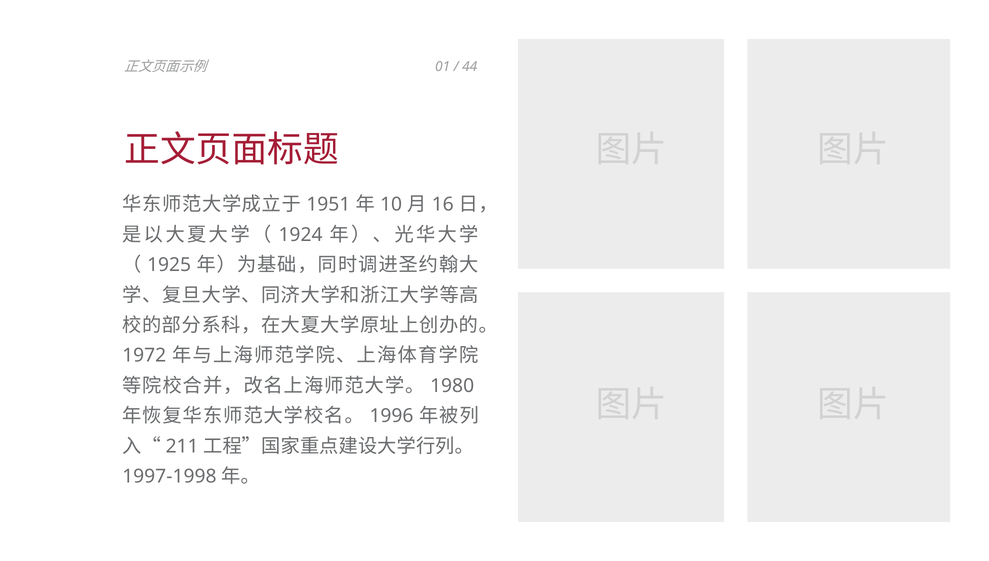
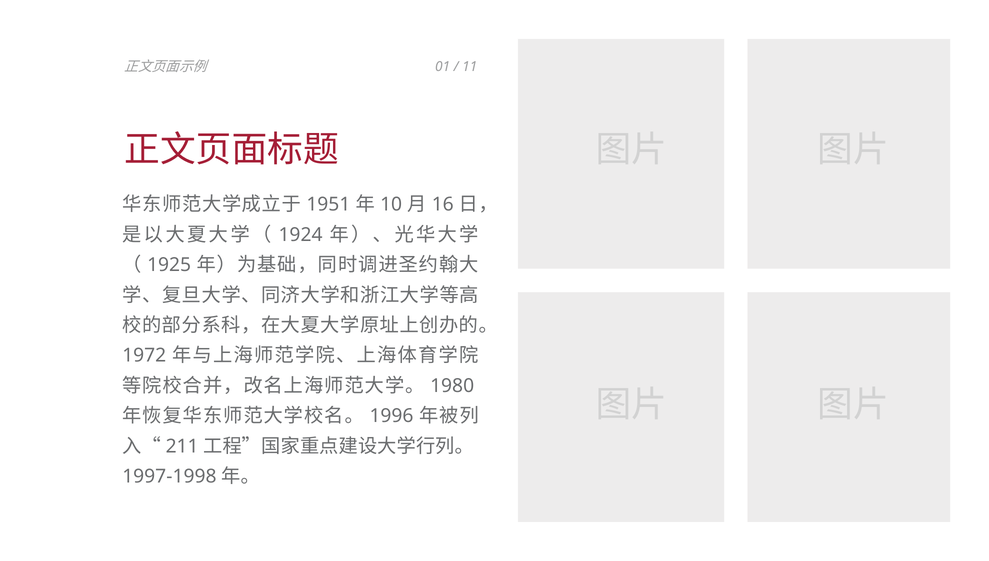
44: 44 -> 11 (470, 67)
